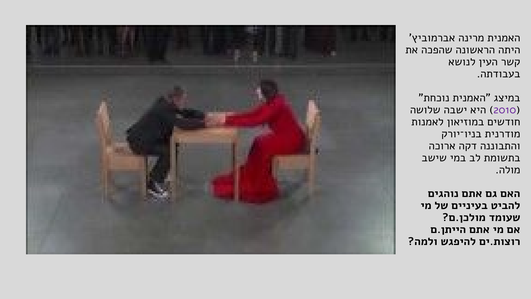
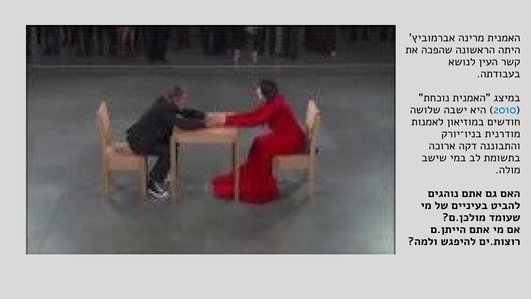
2010 colour: purple -> blue (505, 110)
